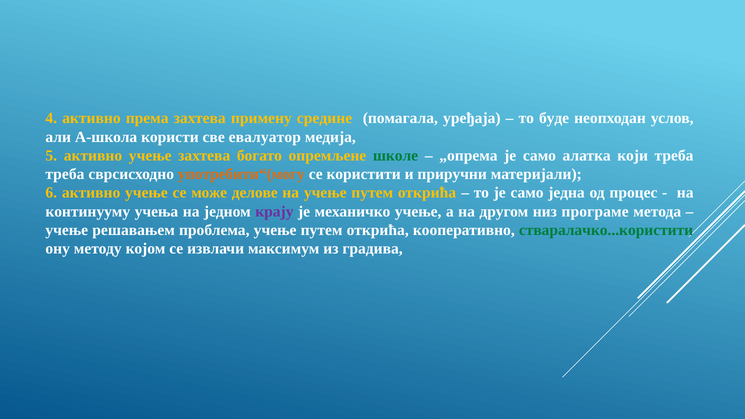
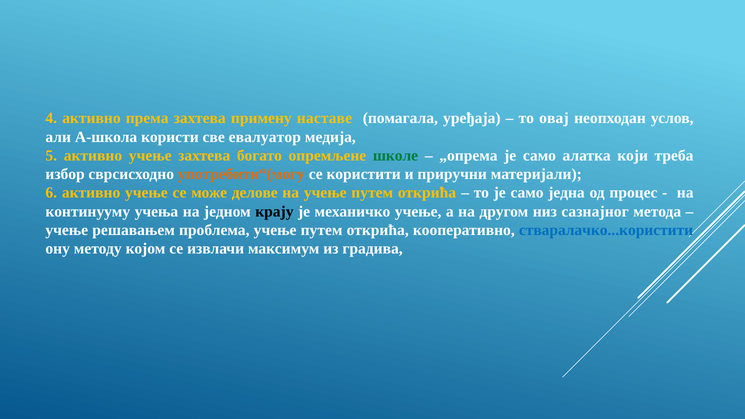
средине: средине -> наставе (324, 118)
буде: буде -> овај (554, 118)
треба: треба -> избор (65, 174)
крају colour: purple -> black (274, 212)
програме: програме -> сазнајног (595, 212)
стваралачко...користити colour: green -> blue (606, 230)
